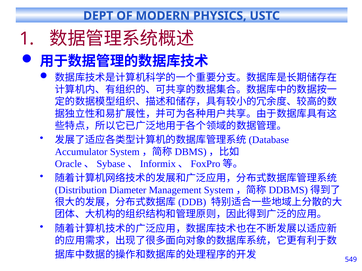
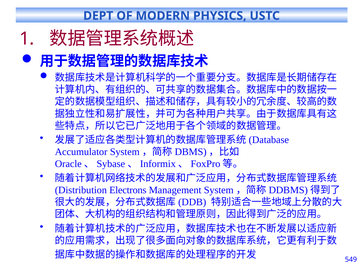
Diameter: Diameter -> Electrons (128, 190)
